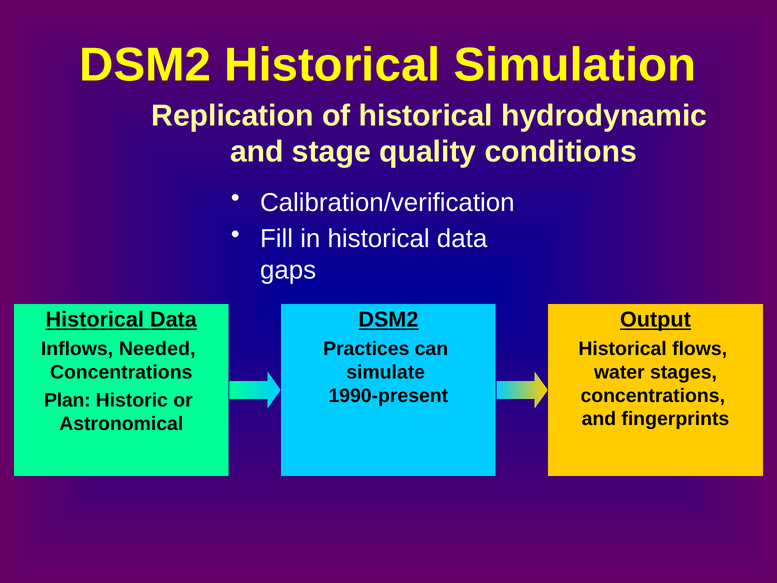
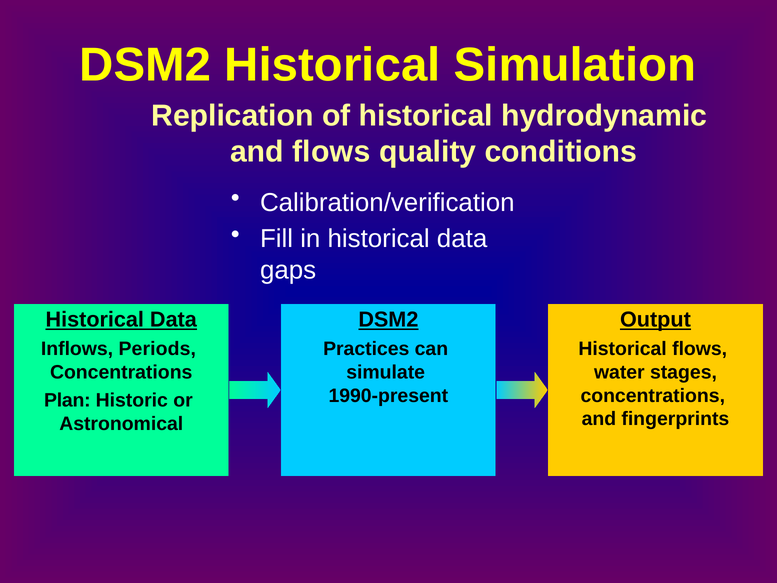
and stage: stage -> flows (331, 152)
Needed: Needed -> Periods (157, 349)
